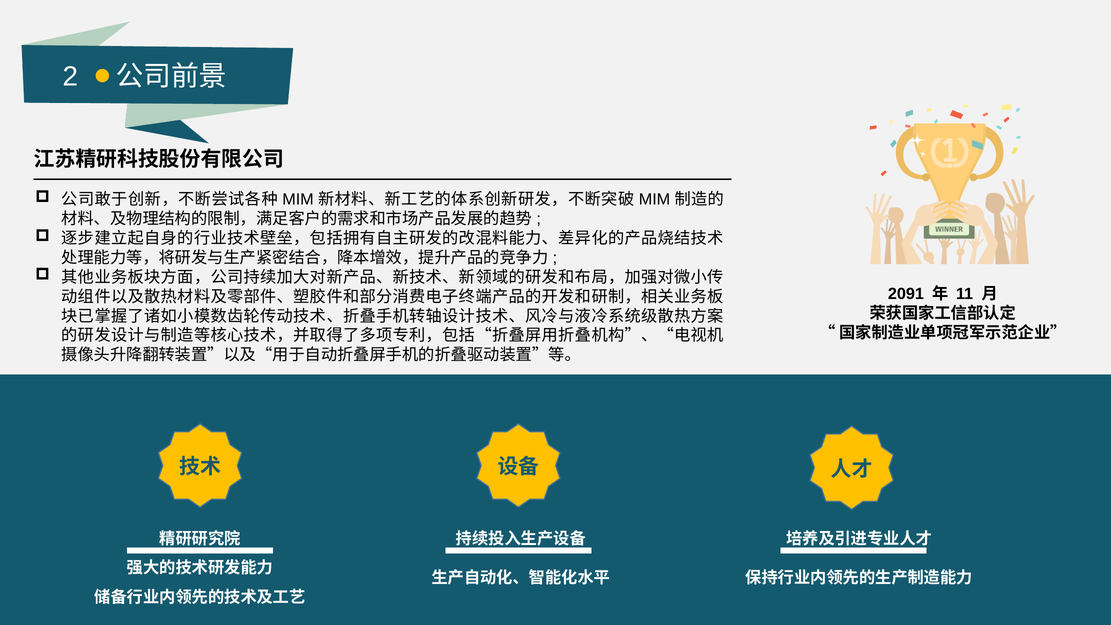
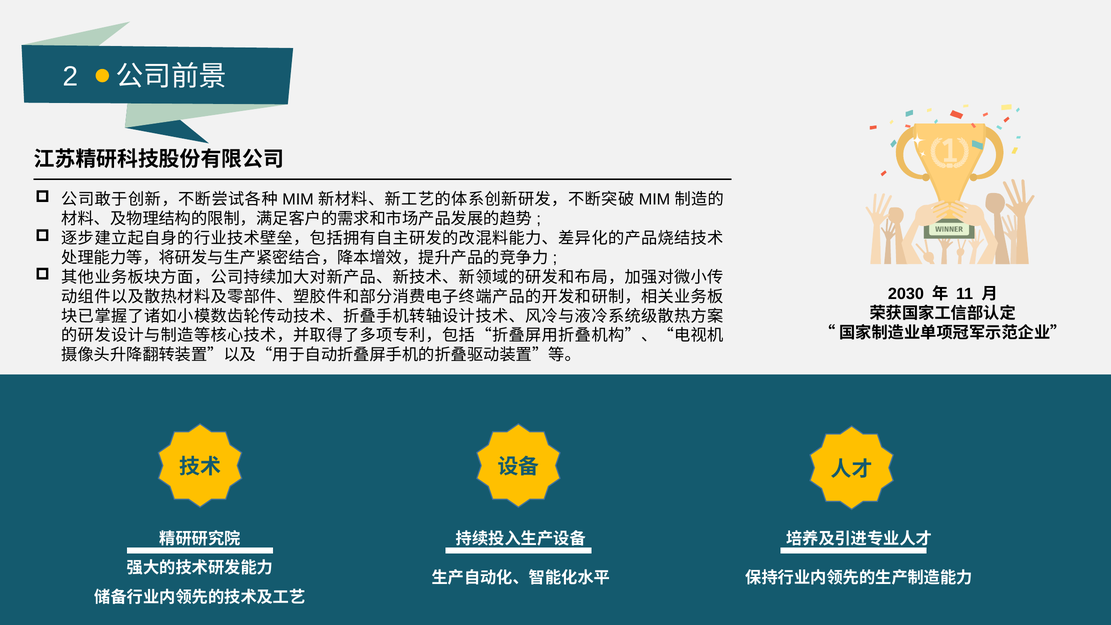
2091: 2091 -> 2030 (906, 294)
